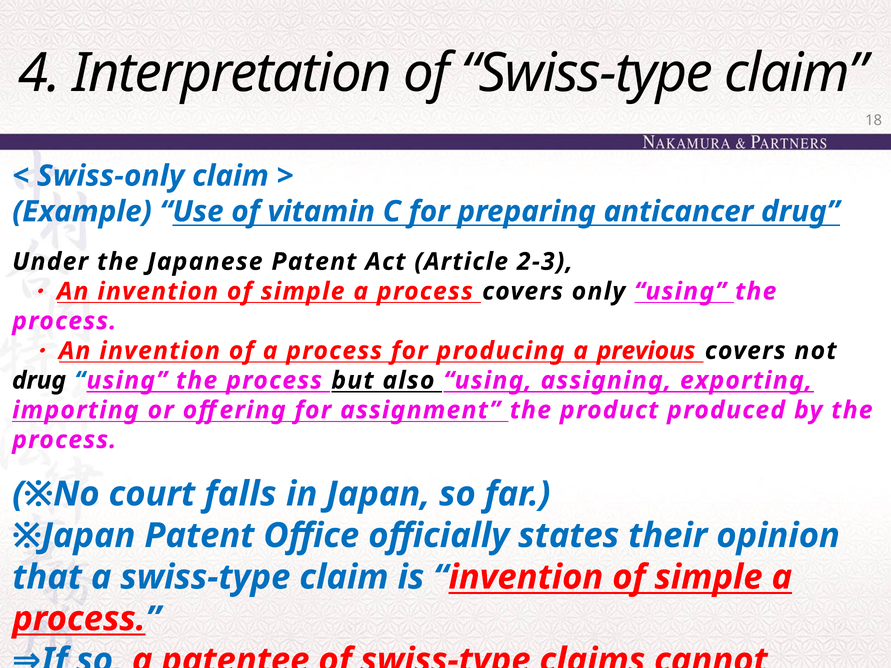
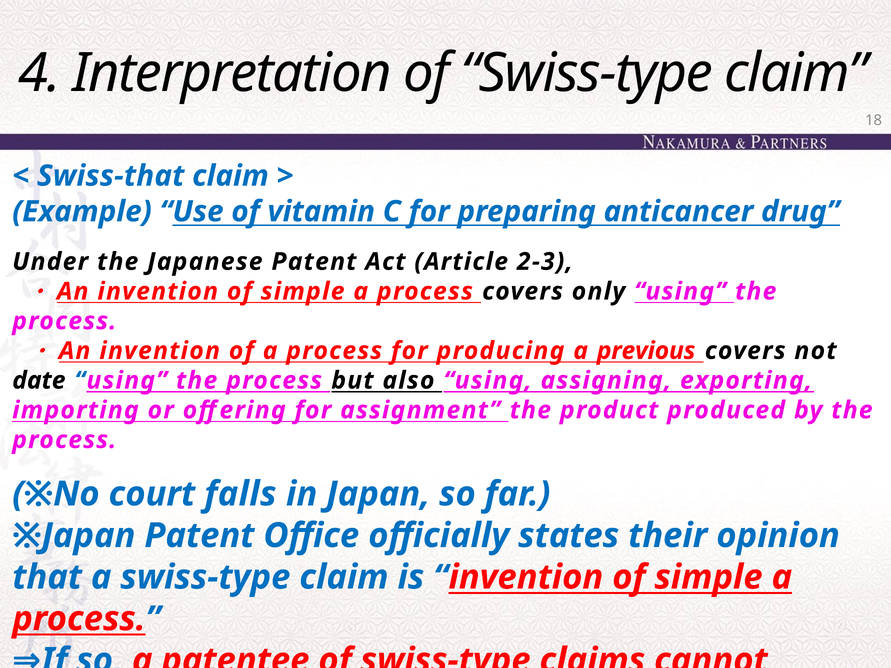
Swiss-only: Swiss-only -> Swiss-that (111, 176)
drug: drug -> date (39, 381)
